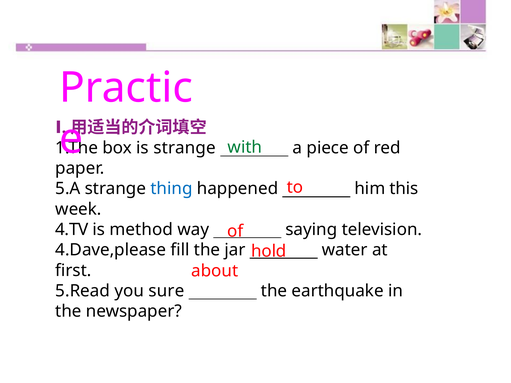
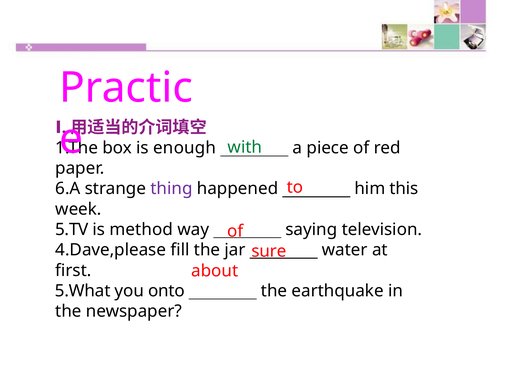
is strange: strange -> enough (185, 148)
5.A: 5.A -> 6.A (68, 189)
thing colour: blue -> purple (171, 189)
4.TV: 4.TV -> 5.TV (72, 230)
hold: hold -> sure (269, 251)
5.Read: 5.Read -> 5.What (83, 291)
sure: sure -> onto (167, 291)
